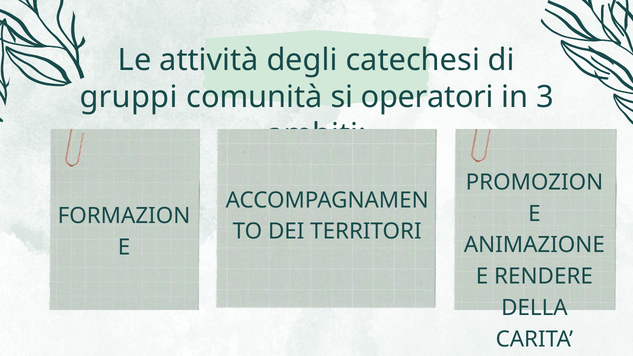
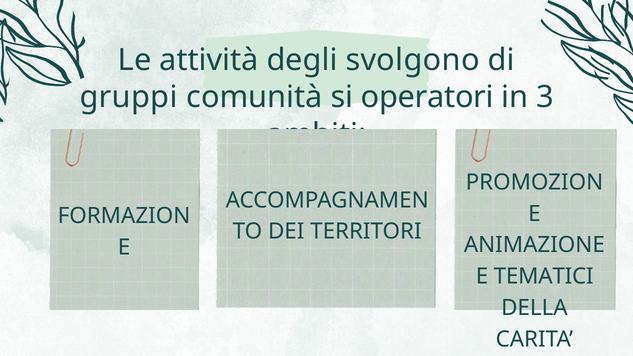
catechesi: catechesi -> svolgono (413, 60)
RENDERE: RENDERE -> TEMATICI (544, 276)
